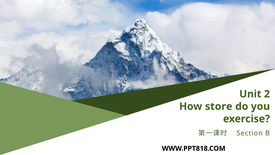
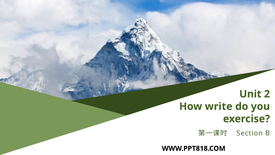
store: store -> write (219, 106)
